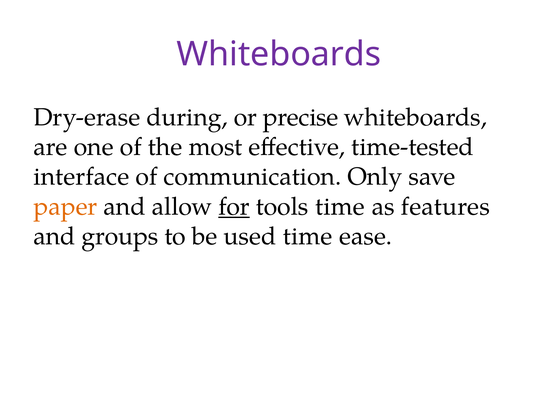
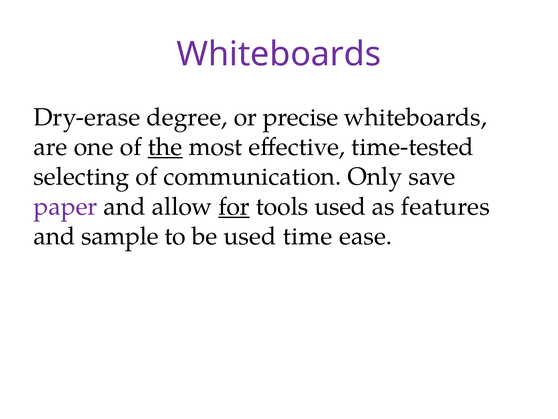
during: during -> degree (187, 117)
the underline: none -> present (165, 147)
interface: interface -> selecting (81, 177)
paper colour: orange -> purple (65, 206)
tools time: time -> used (340, 206)
groups: groups -> sample (120, 236)
